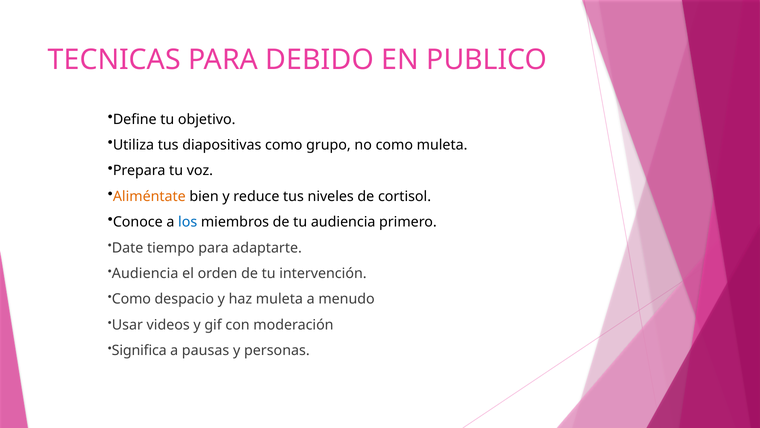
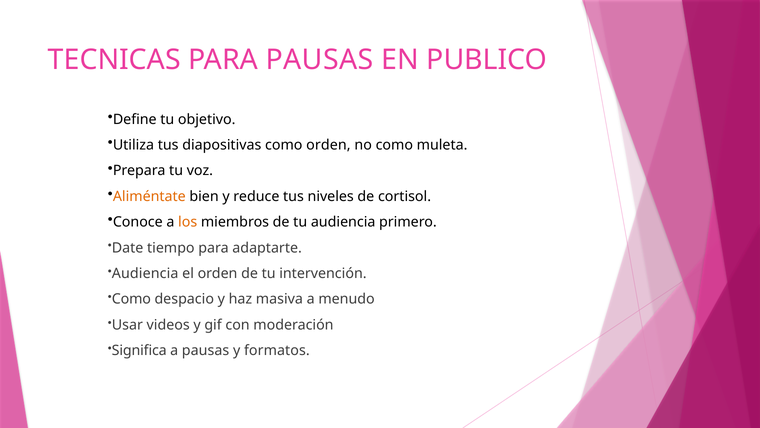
PARA DEBIDO: DEBIDO -> PAUSAS (320, 60)
como grupo: grupo -> orden (328, 145)
los colour: blue -> orange (188, 222)
haz muleta: muleta -> masiva (279, 299)
personas: personas -> formatos (277, 350)
